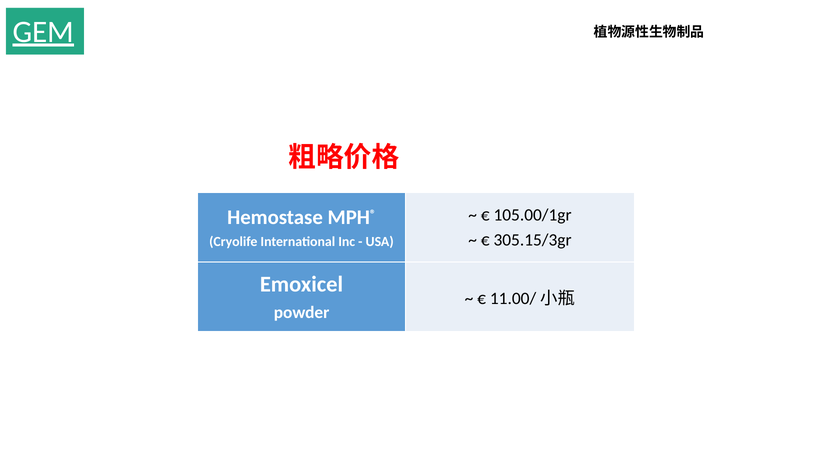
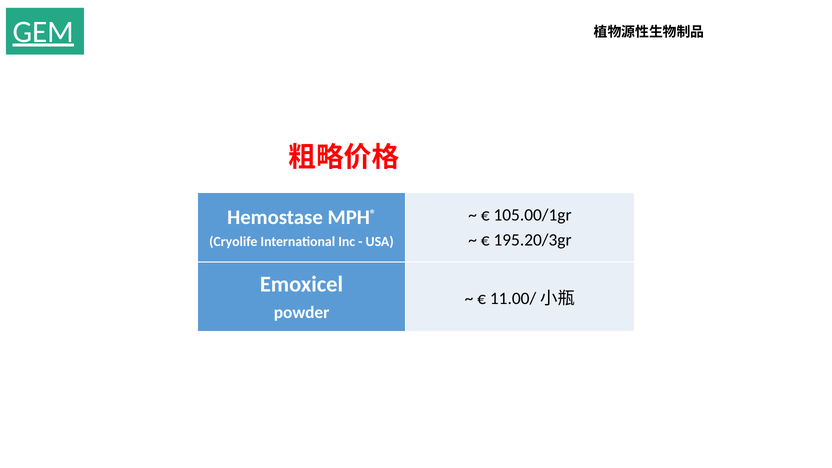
305.15/3gr: 305.15/3gr -> 195.20/3gr (533, 240)
